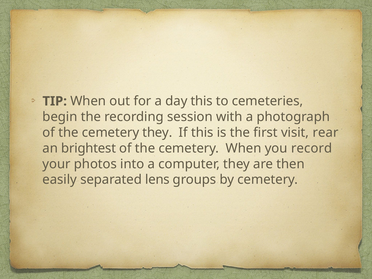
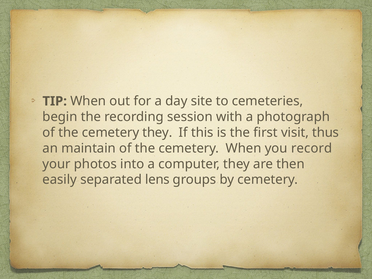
day this: this -> site (202, 101)
rear: rear -> thus (326, 133)
brightest: brightest -> maintain (89, 148)
